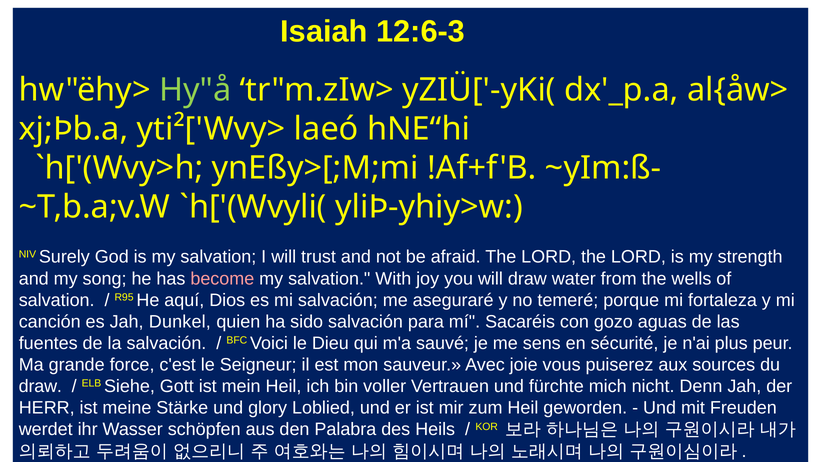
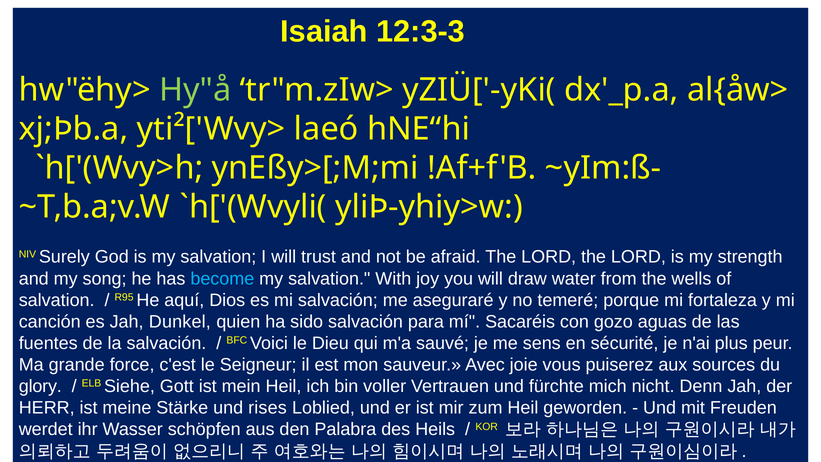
12:6-3: 12:6-3 -> 12:3-3 (421, 31)
become colour: pink -> light blue (222, 279)
draw: draw -> glory (40, 386)
glory: glory -> rises (267, 408)
